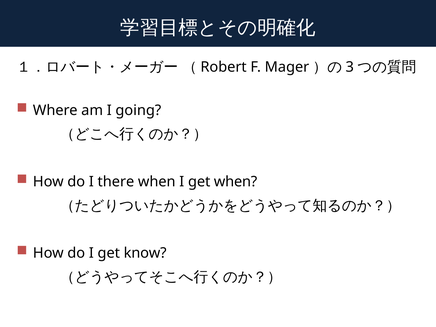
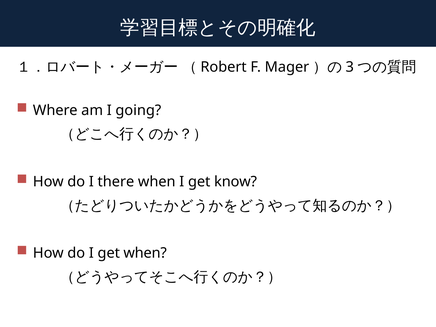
get when: when -> know (236, 182)
get know: know -> when (145, 253)
